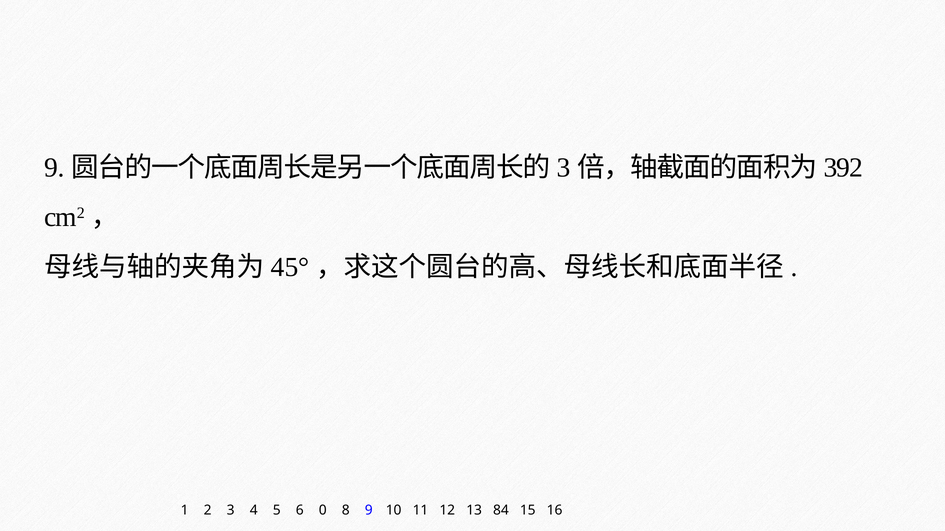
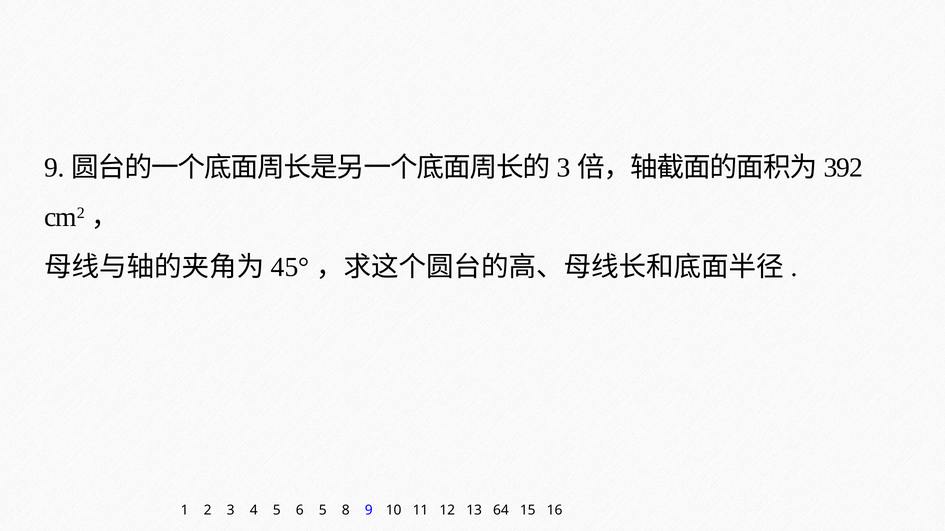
6 0: 0 -> 5 (323, 511)
84: 84 -> 64 (501, 511)
